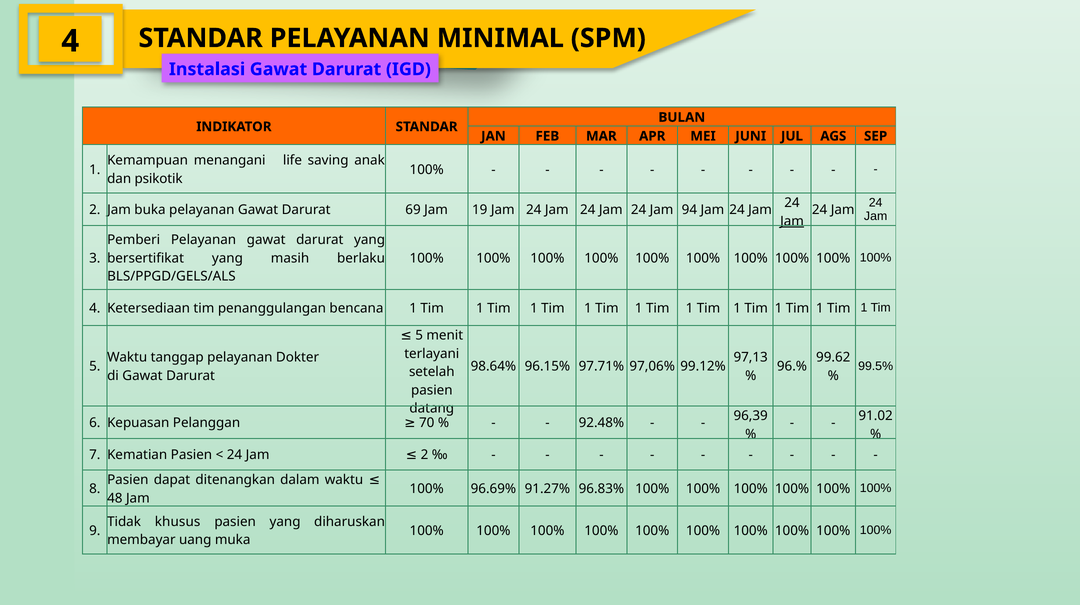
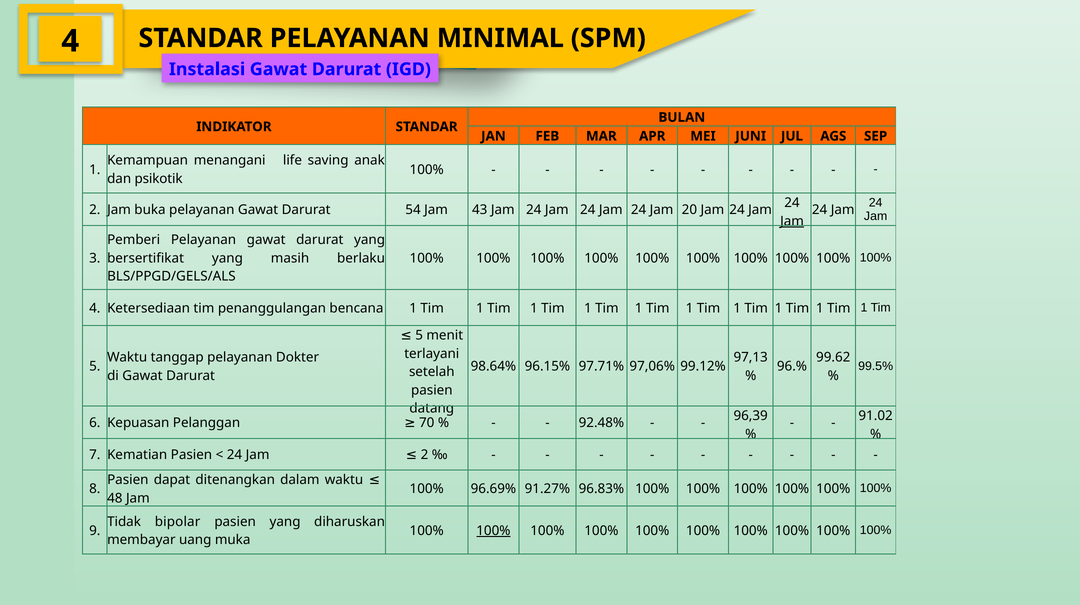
69: 69 -> 54 (413, 210)
19: 19 -> 43 (480, 210)
94: 94 -> 20 (689, 210)
khusus: khusus -> bipolar (178, 522)
100% underline: none -> present (493, 531)
